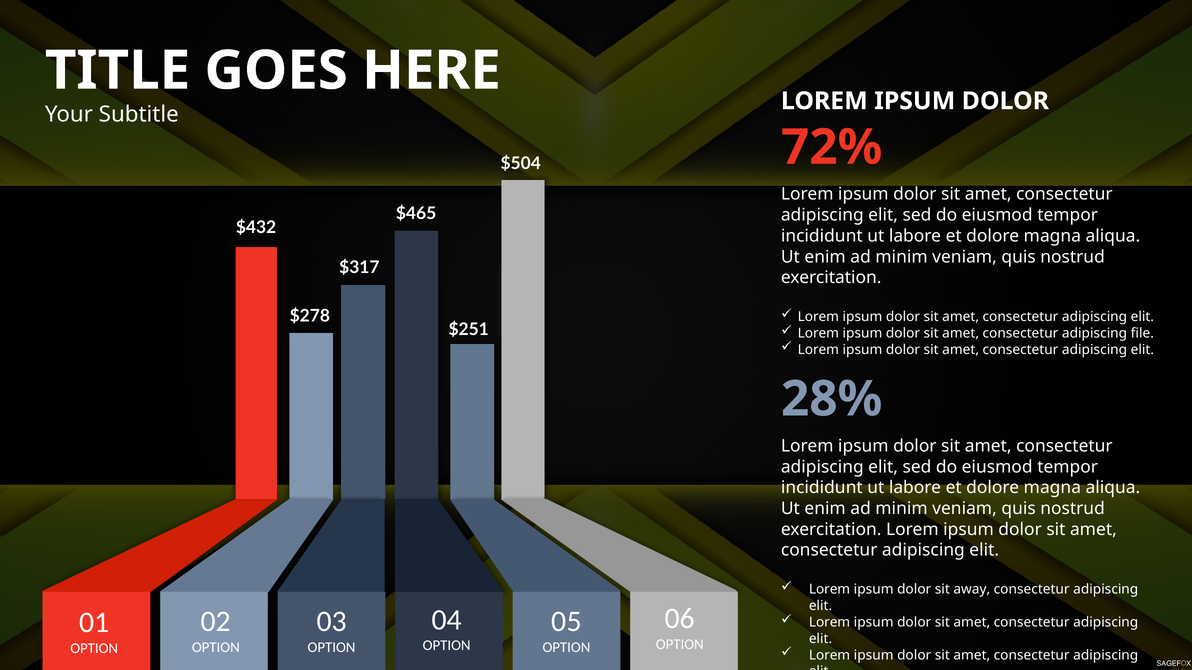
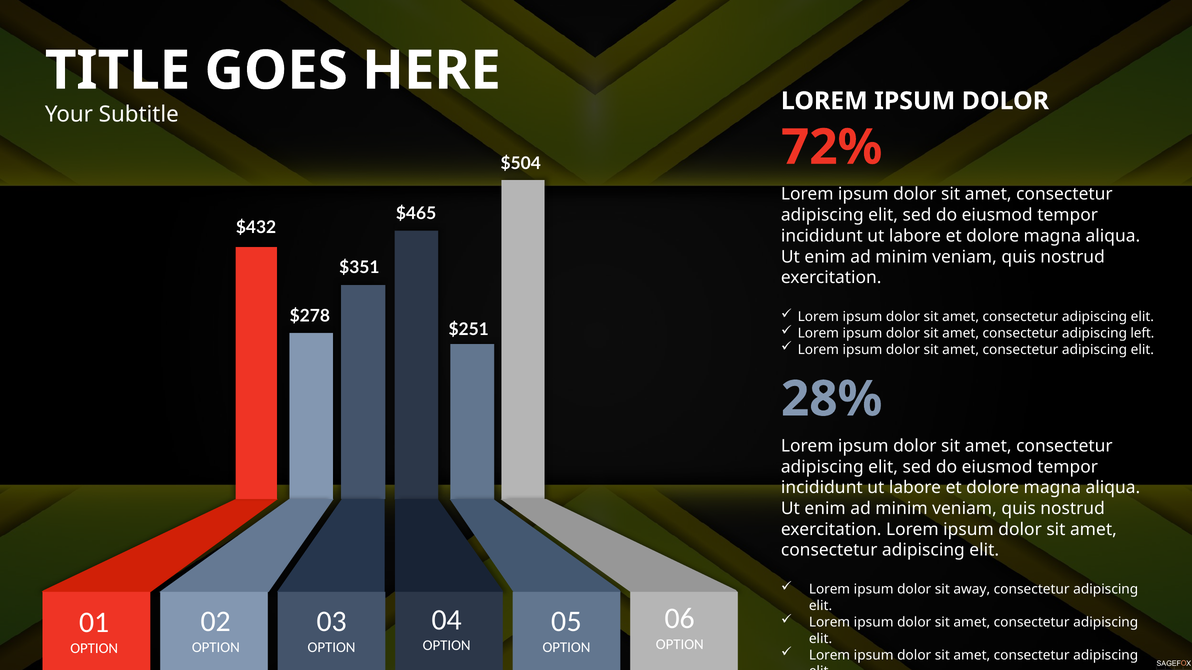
$317: $317 -> $351 (359, 268)
file: file -> left (1142, 334)
